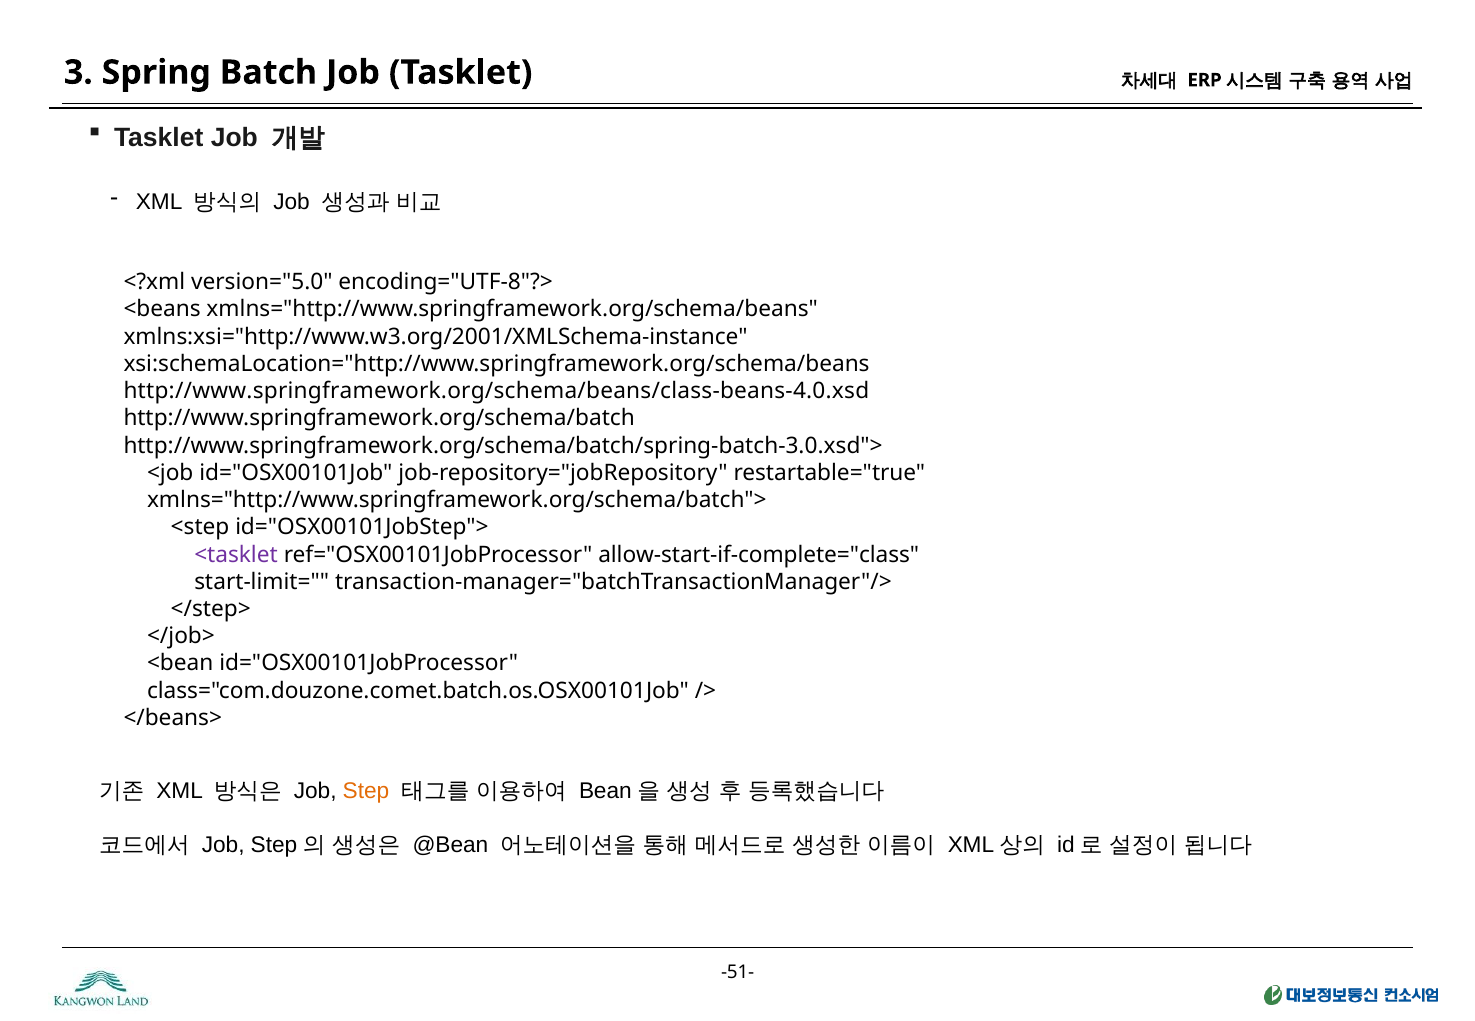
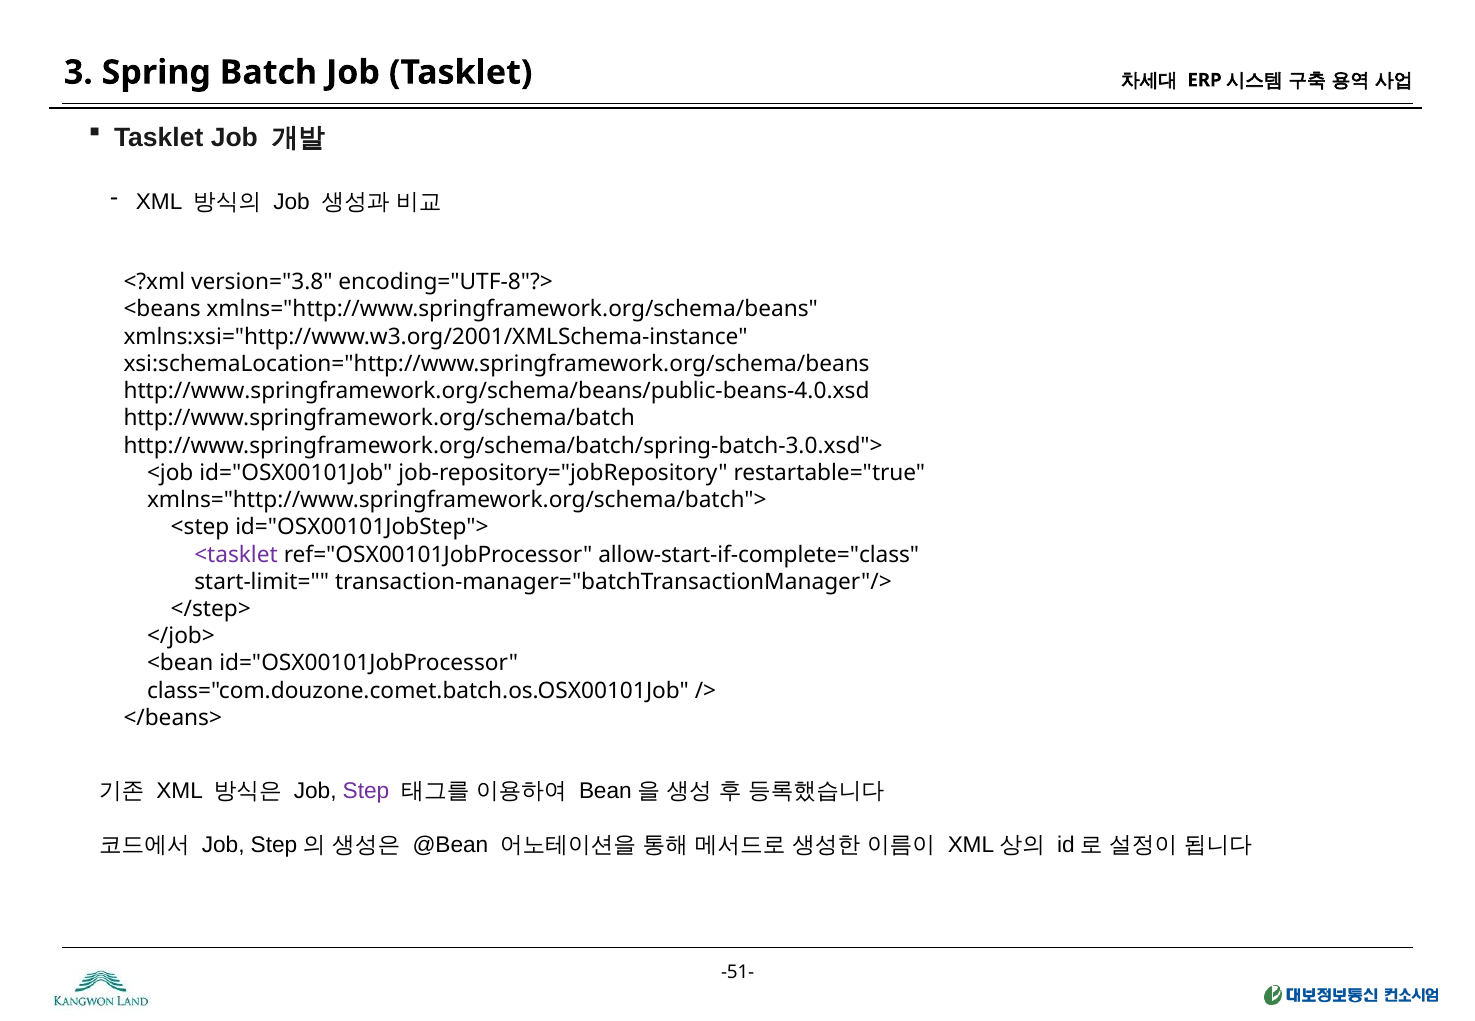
version="5.0: version="5.0 -> version="3.8 (262, 282)
http://www.springframework.org/schema/beans/class-beans-4.0.xsd: http://www.springframework.org/schema/beans/class-beans-4.0.xsd -> http://www.springframework.org/schema/beans/public-beans-4.0.xsd (496, 391)
Step colour: orange -> purple (366, 791)
